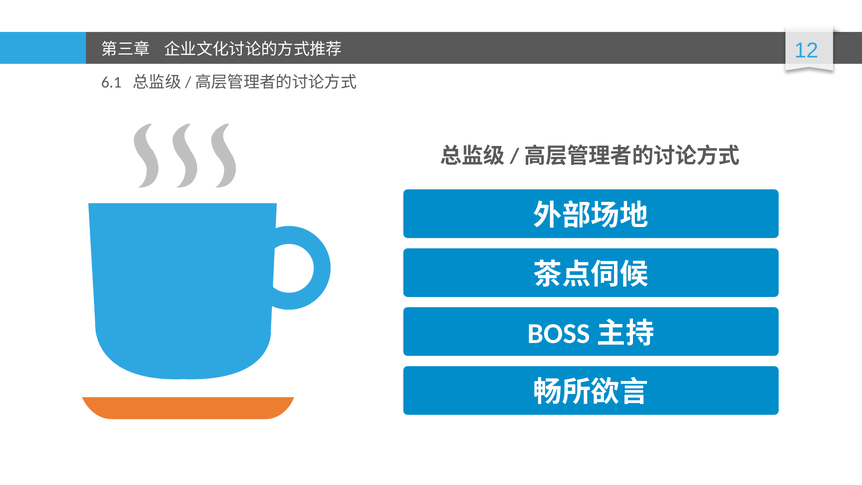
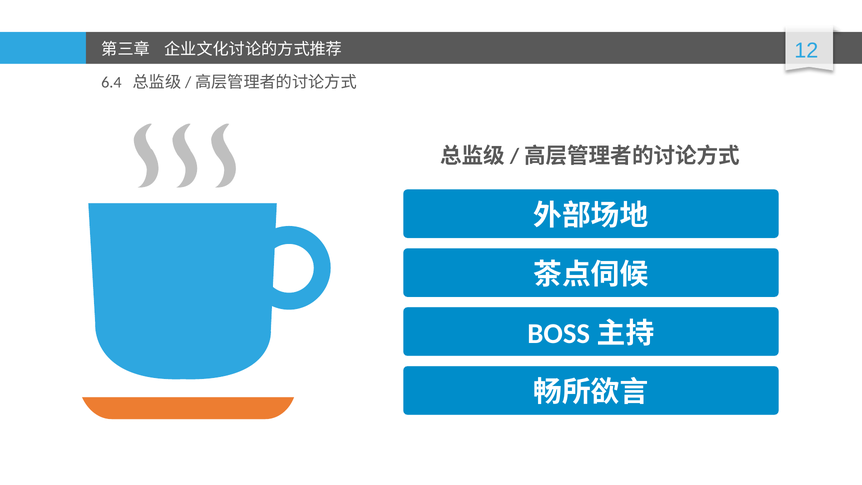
6.1: 6.1 -> 6.4 (111, 83)
